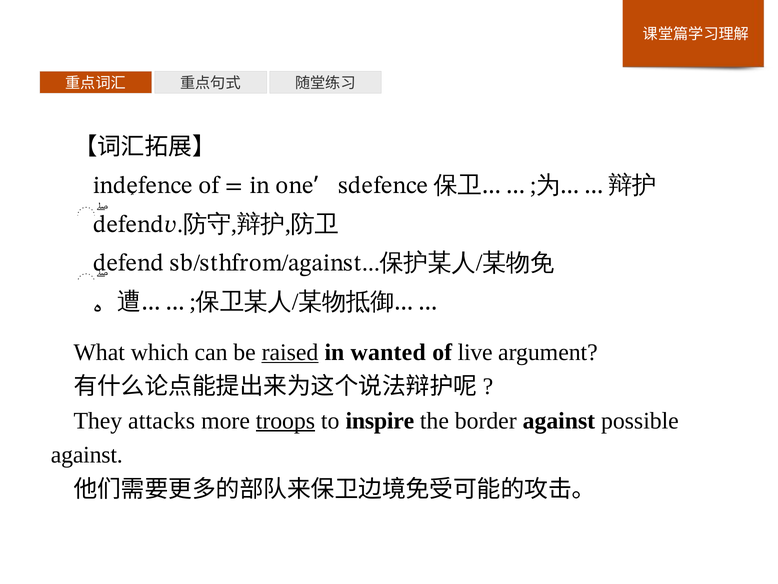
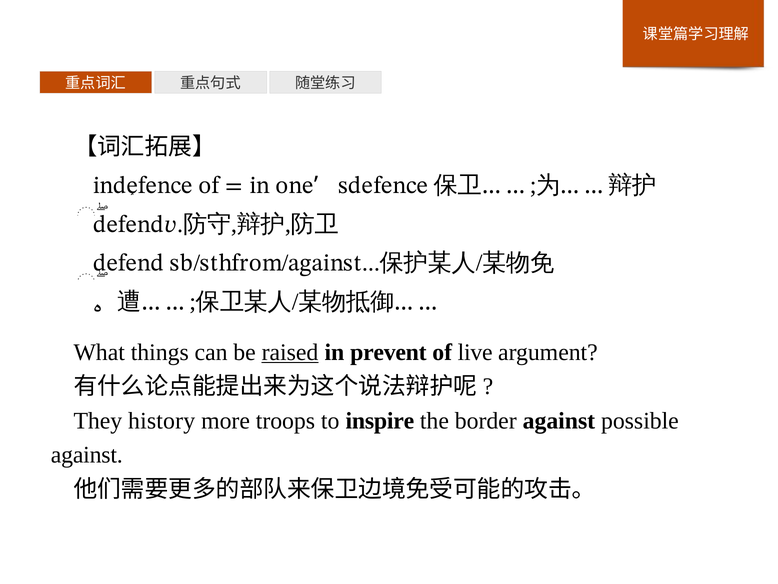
which: which -> things (160, 352)
wanted: wanted -> prevent (388, 352)
attacks: attacks -> history (162, 420)
troops underline: present -> none (285, 420)
